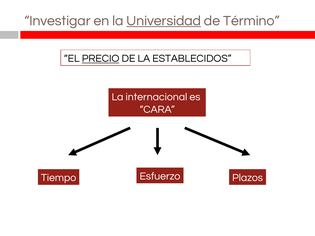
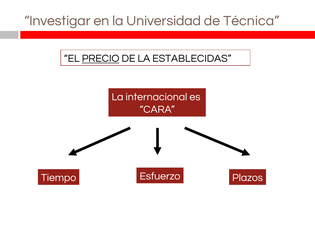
Universidad underline: present -> none (164, 21)
Término: Término -> Técnica (251, 21)
ESTABLECIDOS: ESTABLECIDOS -> ESTABLECIDAS (192, 59)
